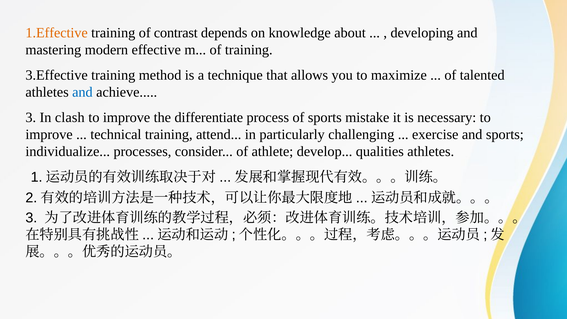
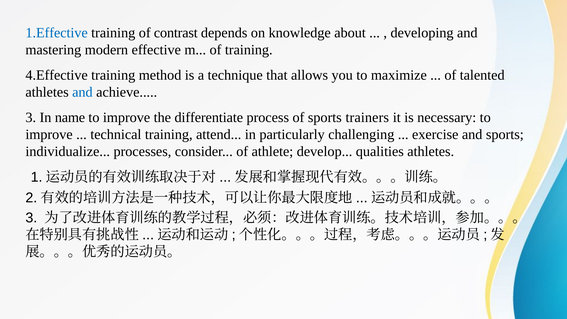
1.Effective colour: orange -> blue (57, 33)
3.Effective: 3.Effective -> 4.Effective (57, 75)
clash: clash -> name (70, 118)
mistake: mistake -> trainers (367, 118)
